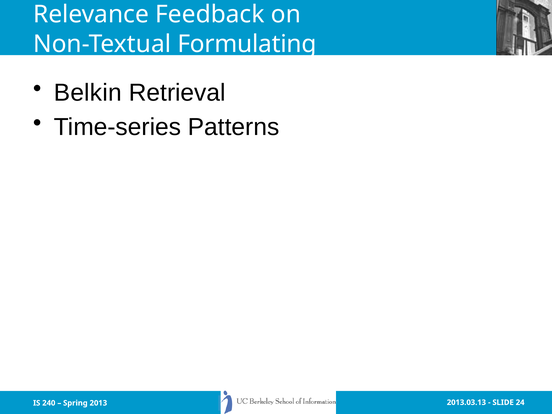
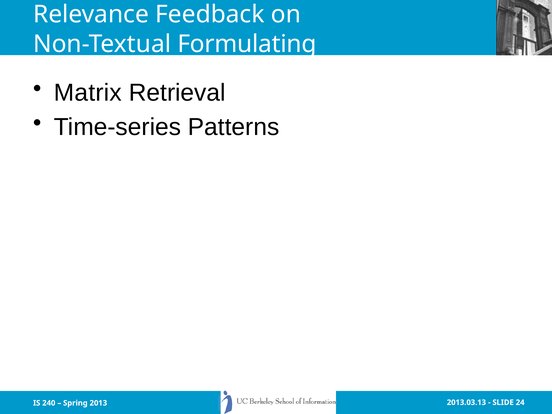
Belkin: Belkin -> Matrix (88, 93)
